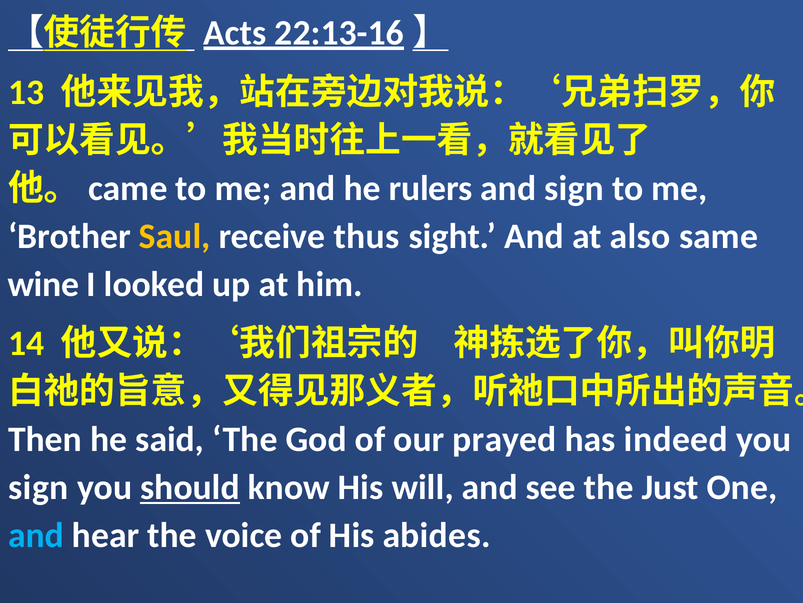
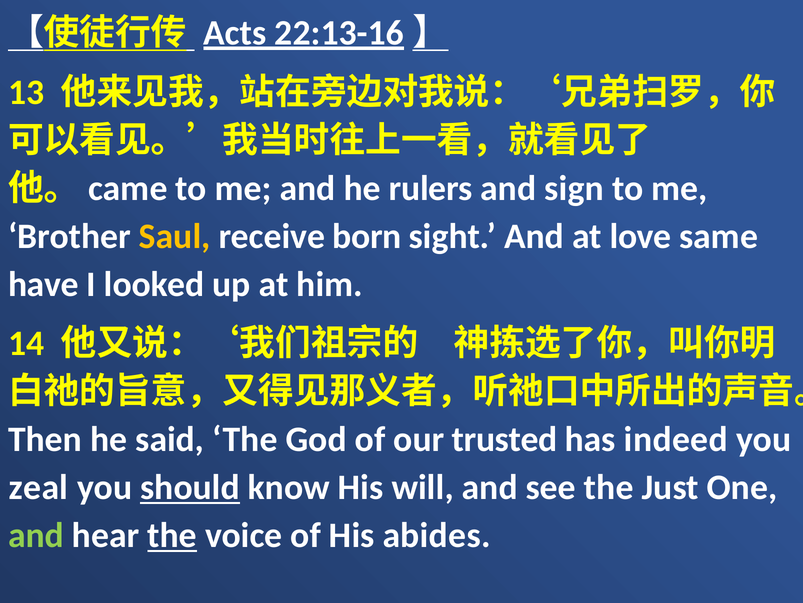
thus: thus -> born (367, 236)
also: also -> love (641, 236)
wine: wine -> have (43, 284)
prayed: prayed -> trusted (505, 439)
sign: sign -> zeal (38, 487)
and colour: light blue -> light green (36, 535)
the underline: none -> present (172, 535)
